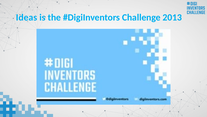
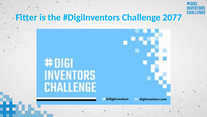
Ideas: Ideas -> Fitter (27, 17)
2013: 2013 -> 2077 (172, 17)
